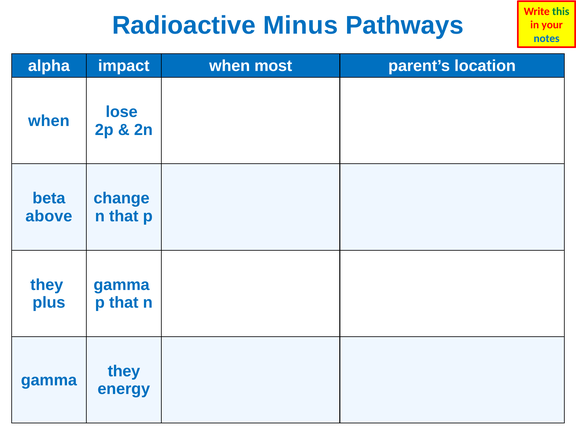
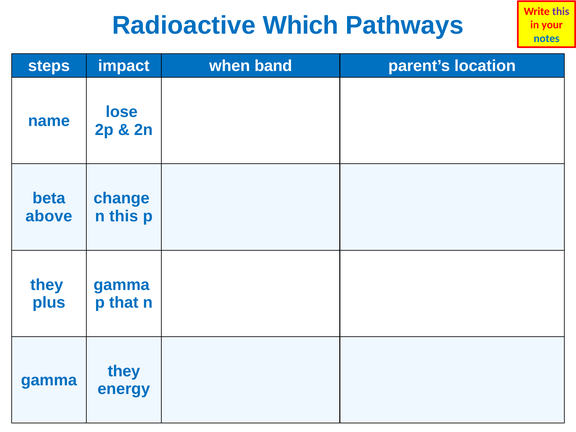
this colour: green -> purple (561, 12)
Minus: Minus -> Which (301, 25)
alpha: alpha -> steps (49, 66)
most: most -> band (273, 66)
when: when -> name (49, 121)
n that: that -> this (124, 216)
